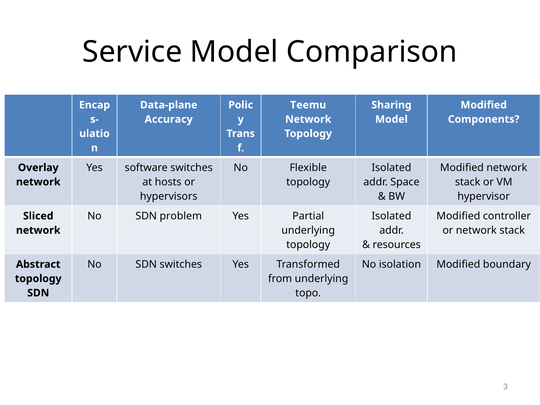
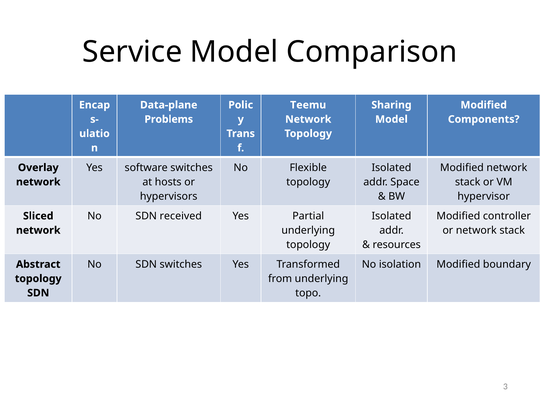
Accuracy: Accuracy -> Problems (169, 119)
problem: problem -> received (181, 216)
